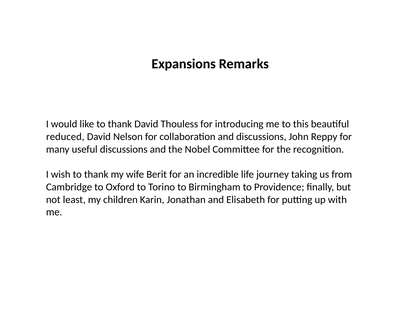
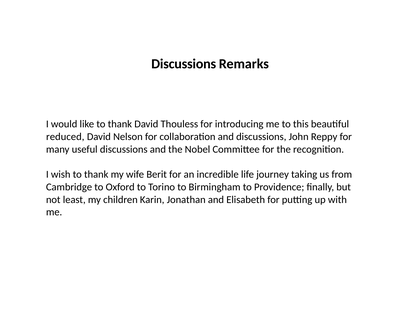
Expansions: Expansions -> Discussions (184, 64)
